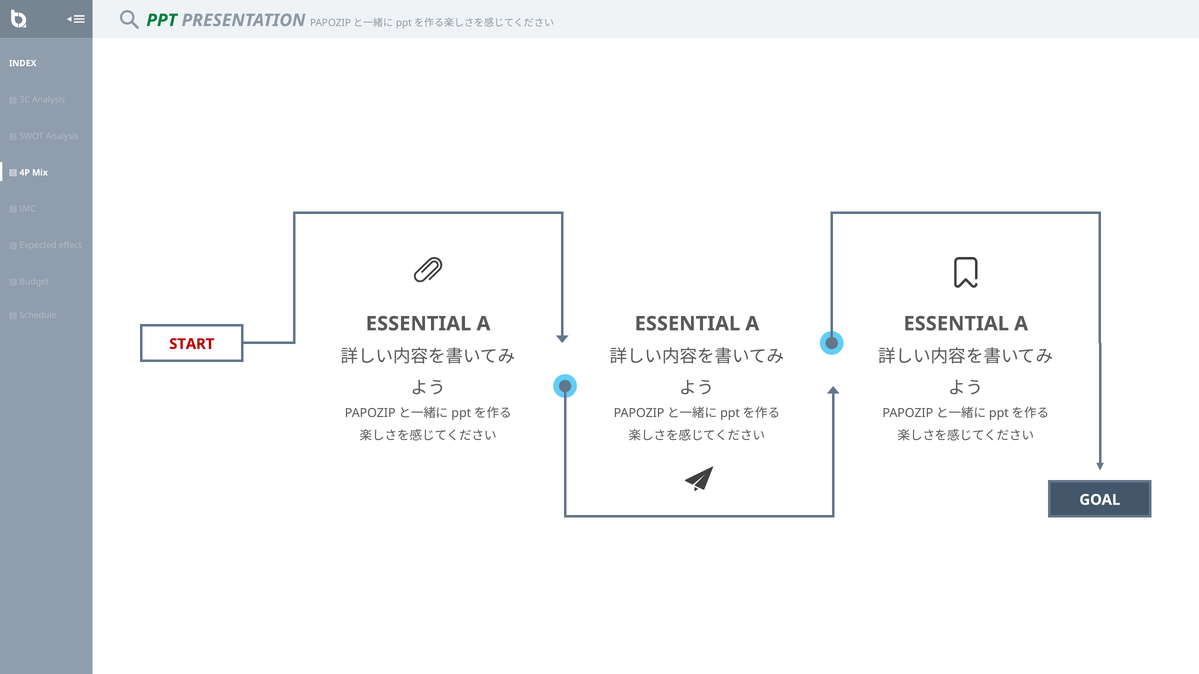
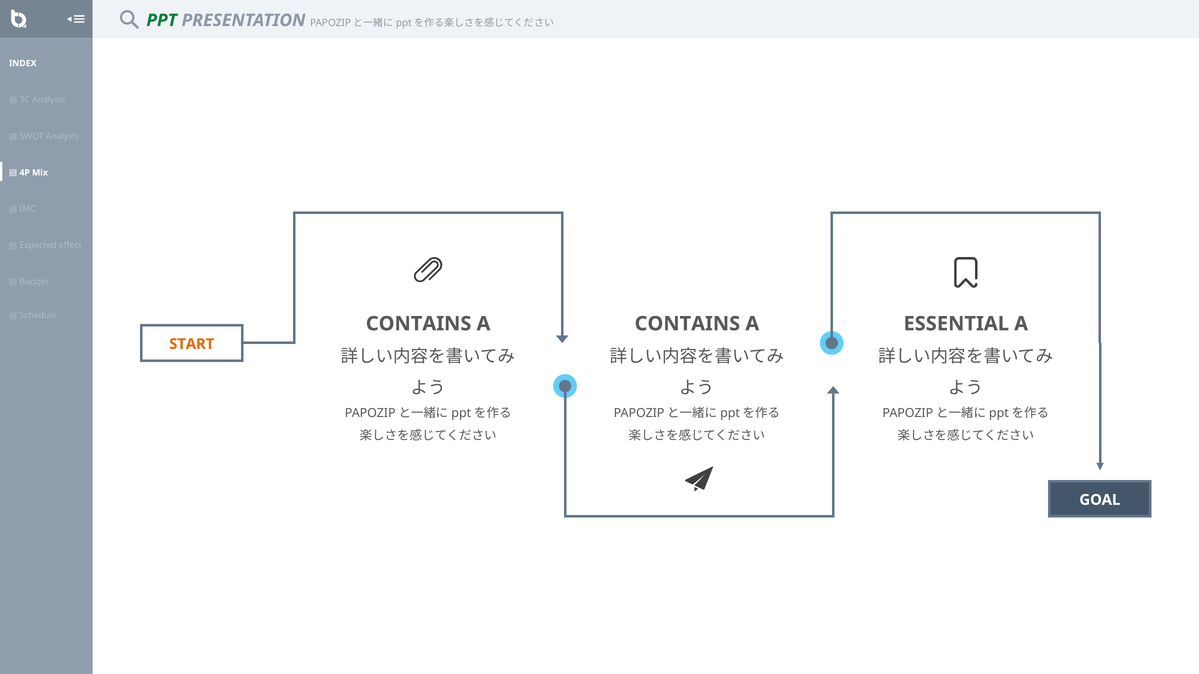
ESSENTIAL: ESSENTIAL -> CONTAINS (419, 324)
ESSENTIAL: ESSENTIAL -> CONTAINS (687, 324)
START colour: red -> orange (192, 344)
